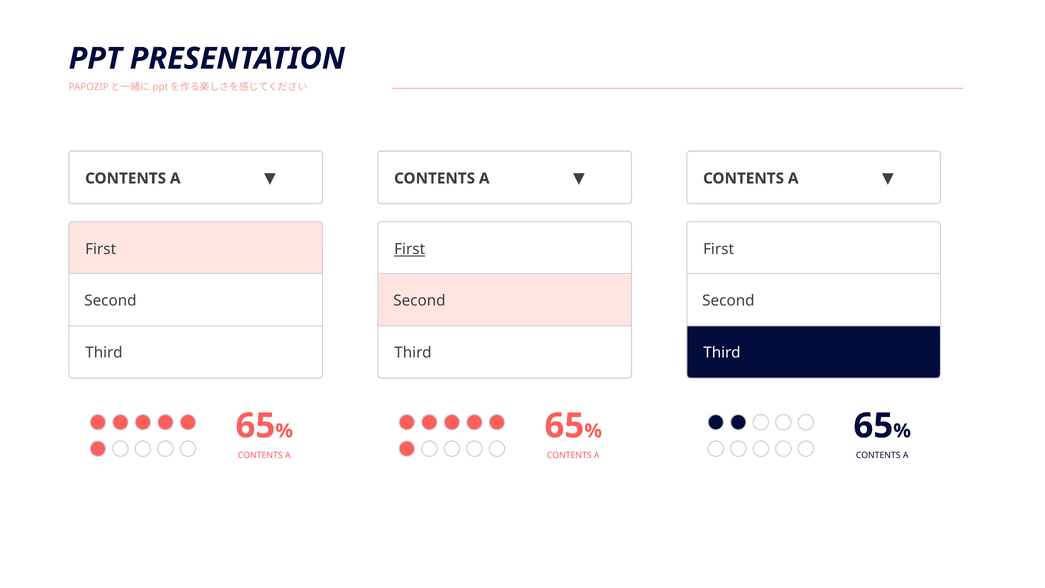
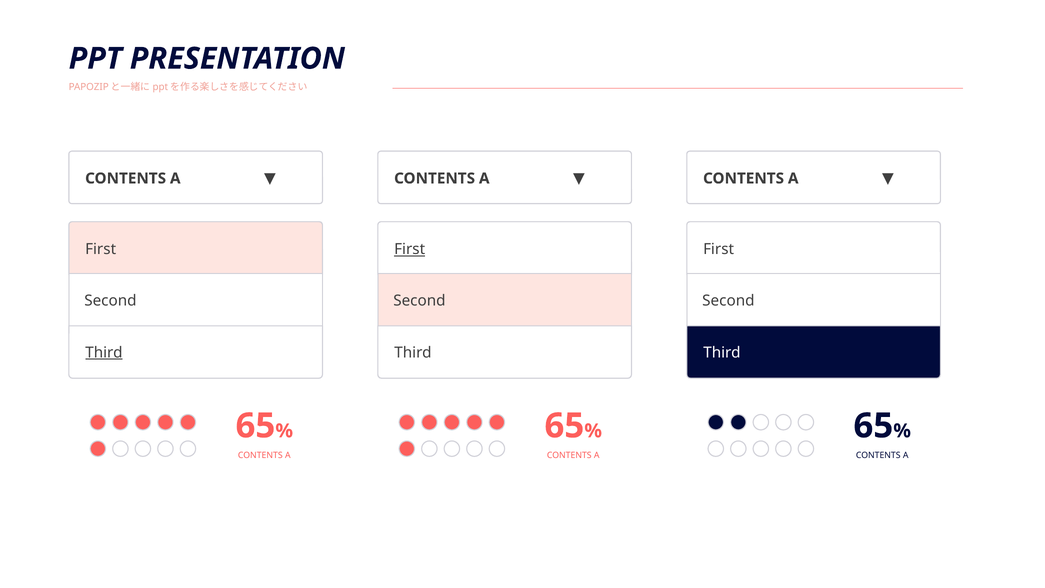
Third underline: none -> present (104, 352)
